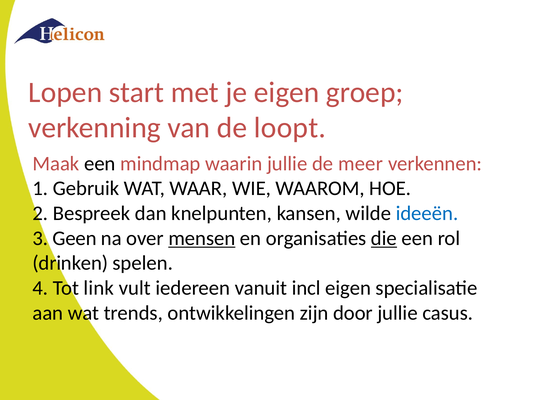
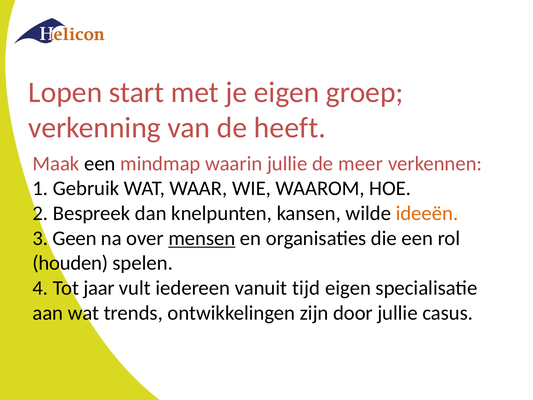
loopt: loopt -> heeft (290, 128)
ideeën colour: blue -> orange (427, 213)
die underline: present -> none (384, 238)
drinken: drinken -> houden (70, 263)
link: link -> jaar (99, 288)
incl: incl -> tijd (306, 288)
